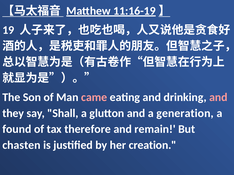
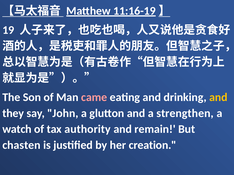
and colour: pink -> yellow (218, 97)
Shall: Shall -> John (63, 113)
generation: generation -> strengthen (185, 113)
found: found -> watch (17, 129)
therefore: therefore -> authority (88, 129)
